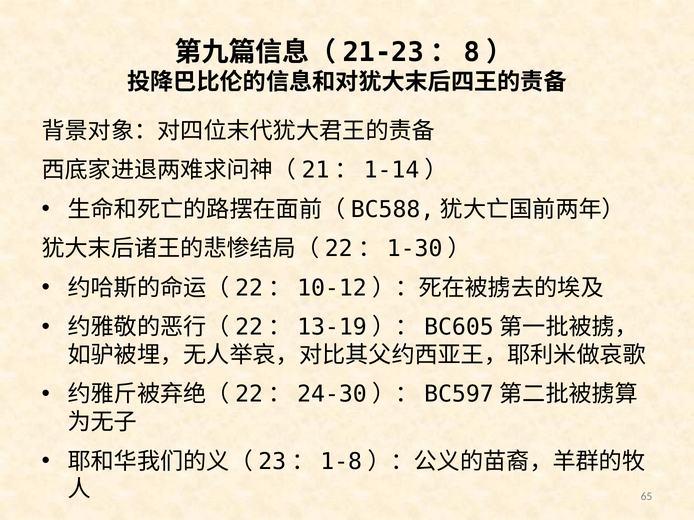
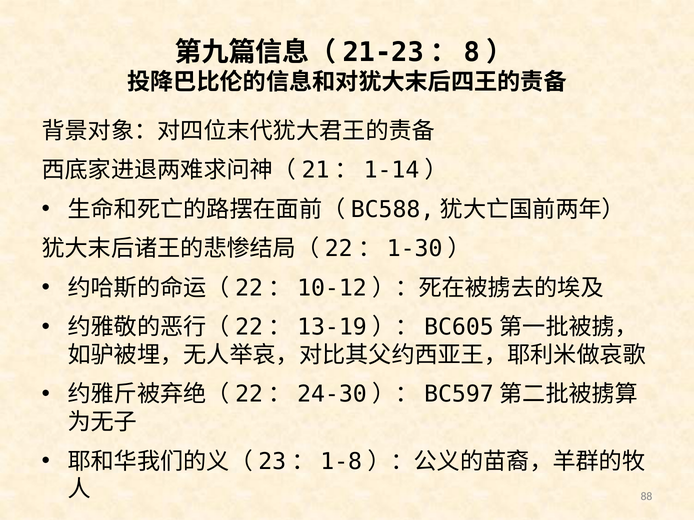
65: 65 -> 88 (646, 497)
